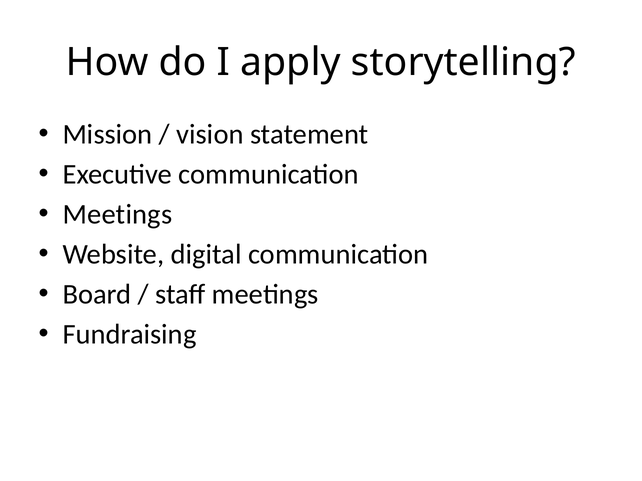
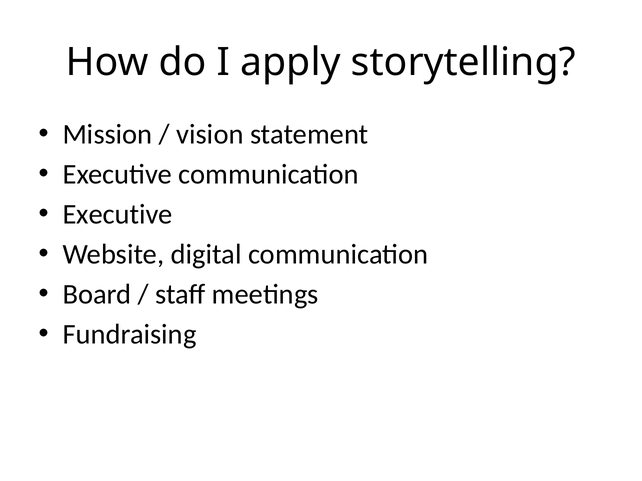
Meetings: Meetings -> Executive (118, 215)
